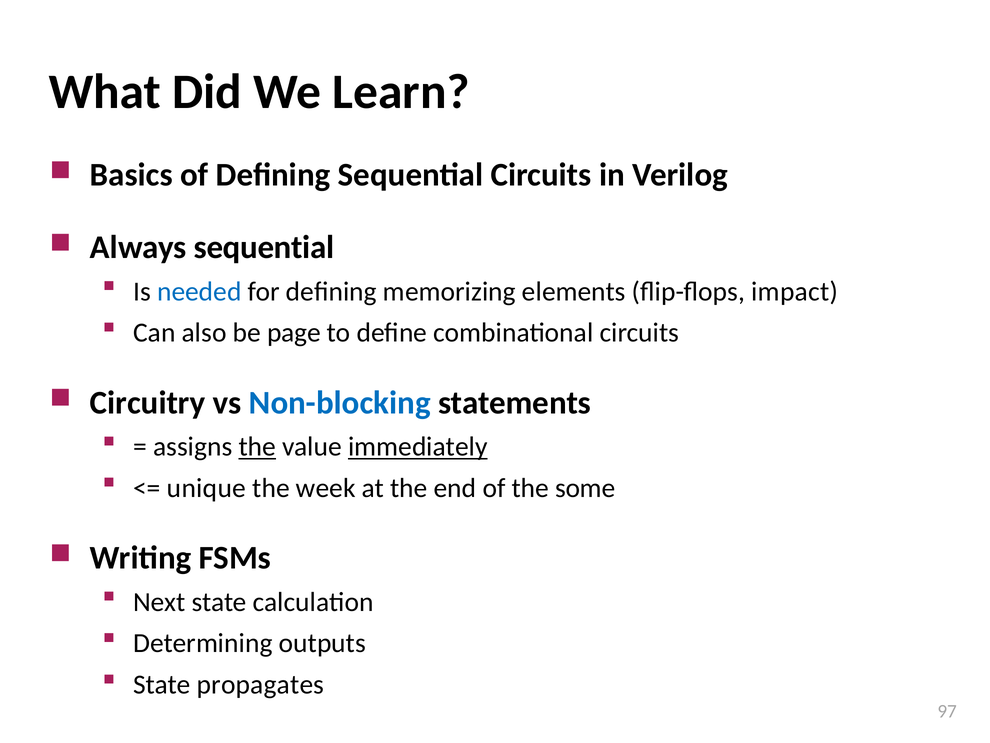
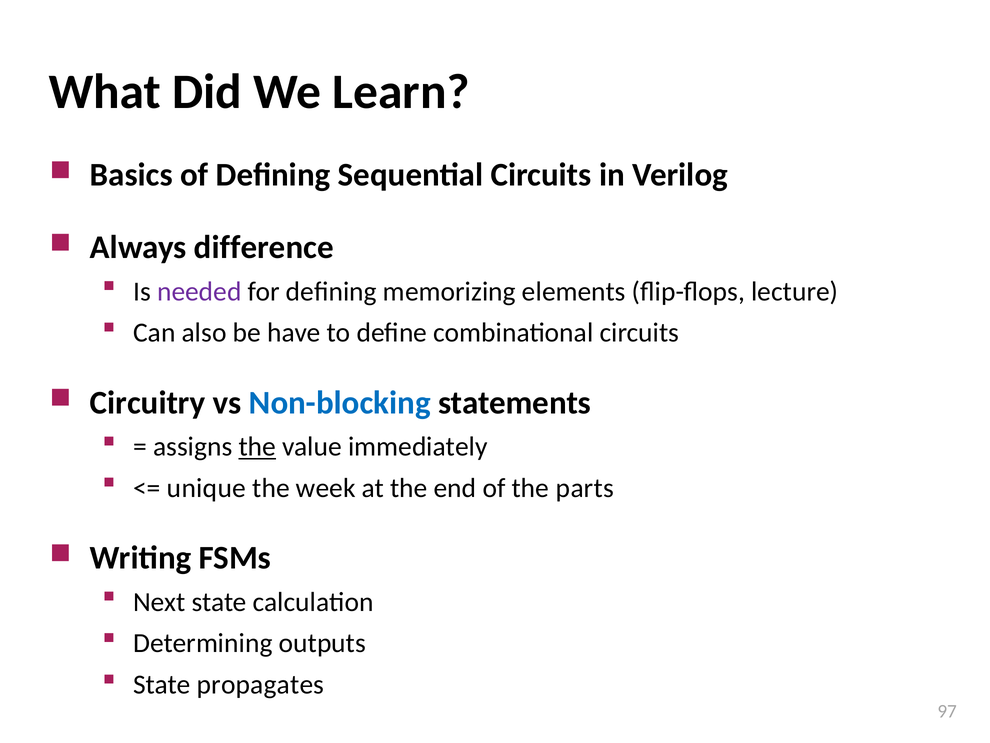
Always sequential: sequential -> difference (264, 247)
needed colour: blue -> purple (199, 291)
impact: impact -> lecture (795, 291)
page: page -> have (294, 333)
immediately underline: present -> none (418, 447)
some: some -> parts (585, 488)
